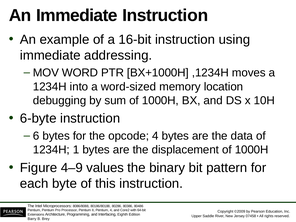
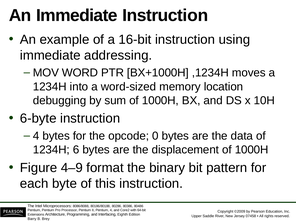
6: 6 -> 4 (36, 136)
opcode 4: 4 -> 0 (155, 136)
1: 1 -> 6 (76, 150)
values: values -> format (105, 168)
